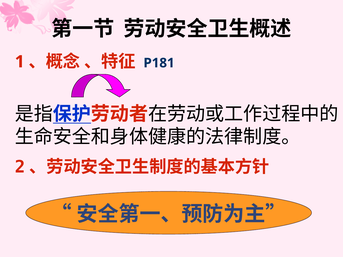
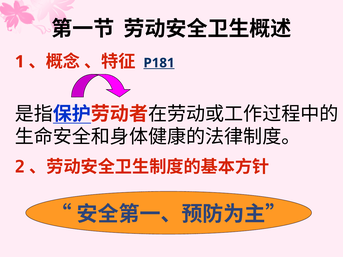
P181 underline: none -> present (159, 63)
